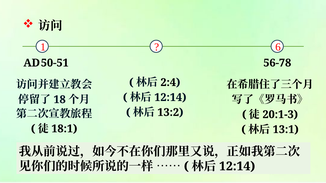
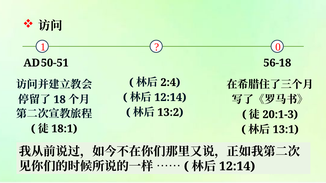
6: 6 -> 0 (278, 47)
56-78: 56-78 -> 56-18 (277, 63)
